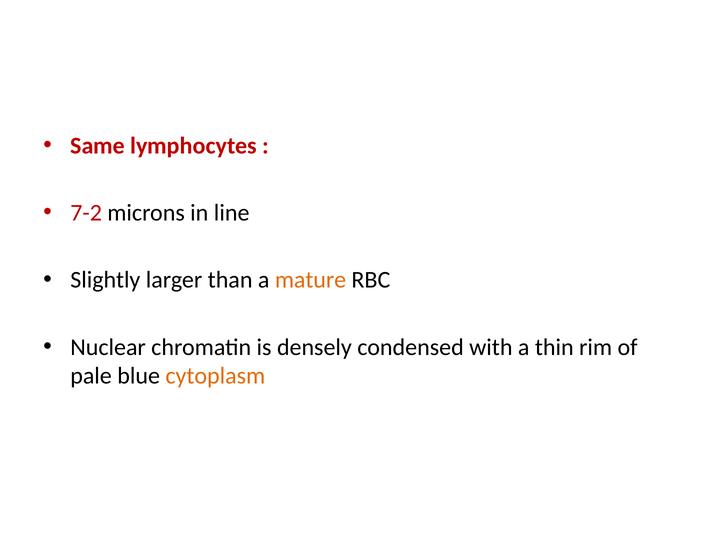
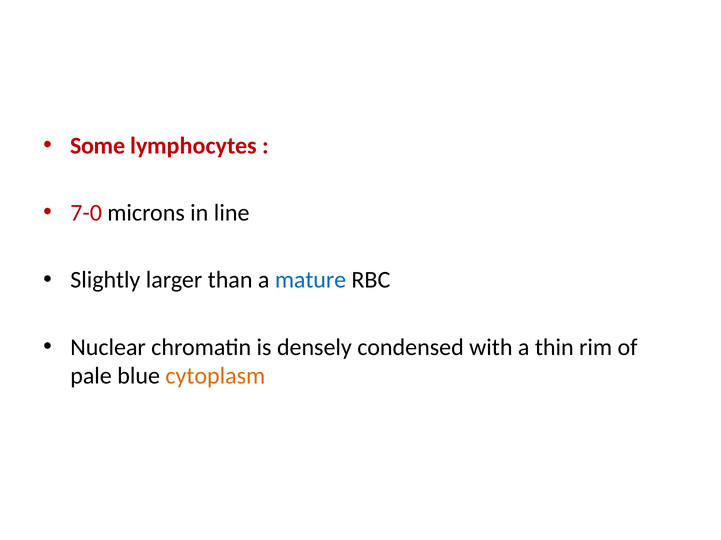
Same: Same -> Some (98, 146)
7-2: 7-2 -> 7-0 (86, 213)
mature colour: orange -> blue (311, 280)
